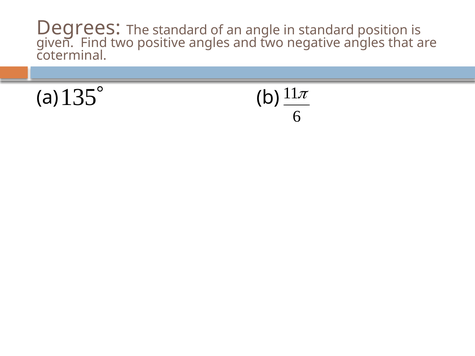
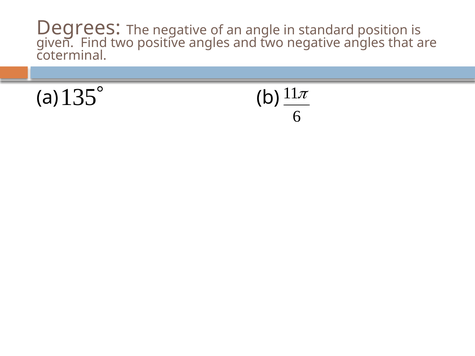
The standard: standard -> negative (180, 30)
